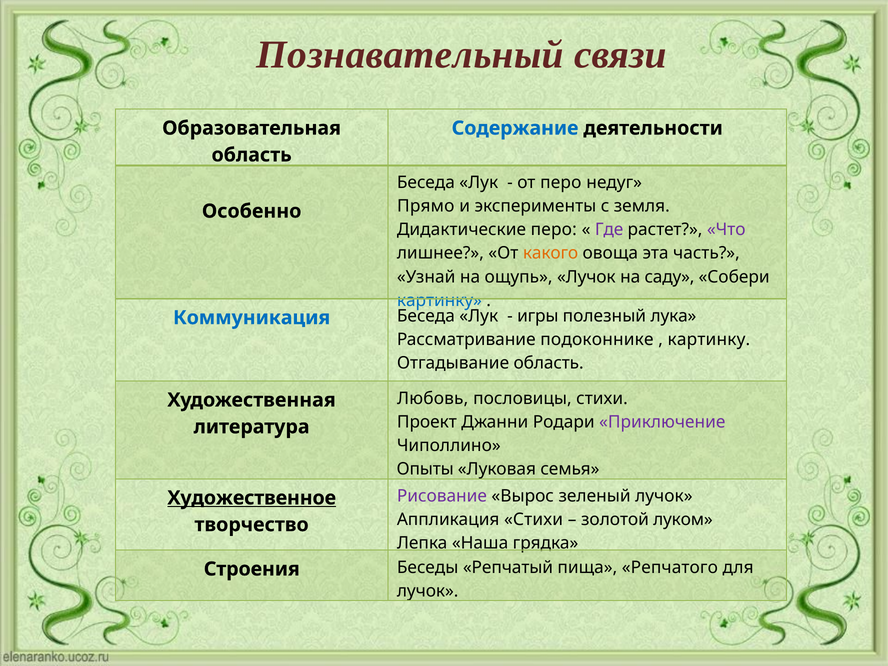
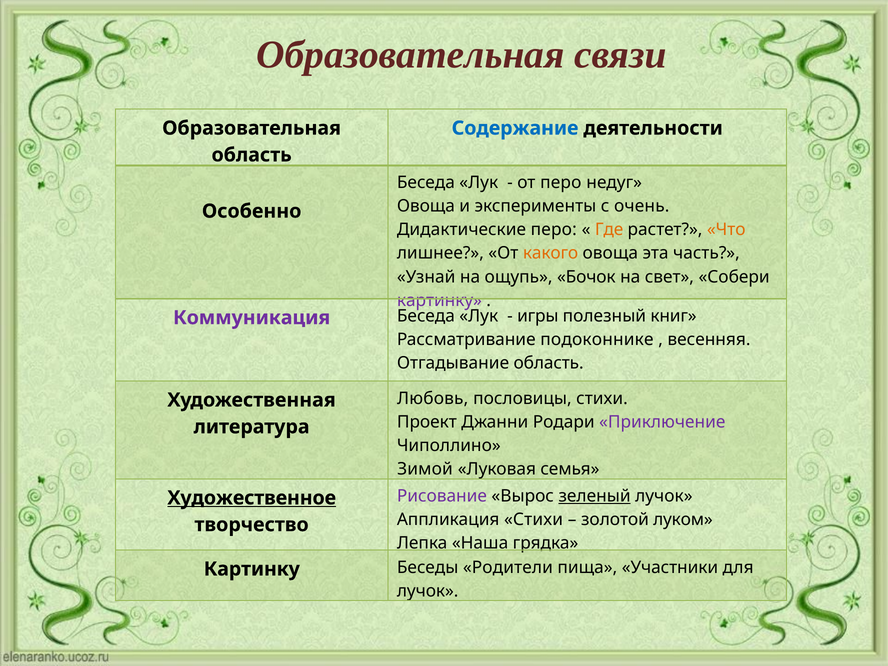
Познавательный: Познавательный -> Образовательная (410, 55)
Прямо: Прямо -> Овоща (426, 206)
земля: земля -> очень (642, 206)
Где colour: purple -> orange (609, 230)
Что colour: purple -> orange (726, 230)
ощупь Лучок: Лучок -> Бочок (586, 277)
саду: саду -> свет (669, 277)
картинку colour: blue -> purple (439, 300)
Коммуникация colour: blue -> purple (252, 318)
лука: лука -> книг (674, 316)
картинку: картинку -> весенняя (709, 340)
Опыты: Опыты -> Зимой (425, 469)
зеленый underline: none -> present (595, 496)
Строения: Строения -> Картинку (252, 569)
Репчатый: Репчатый -> Родители (508, 567)
Репчатого: Репчатого -> Участники (670, 567)
